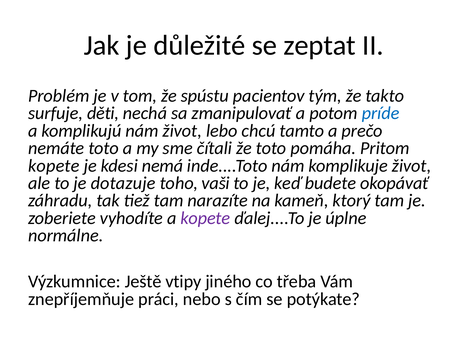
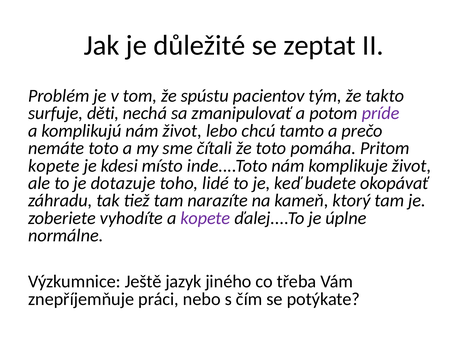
príde colour: blue -> purple (381, 113)
nemá: nemá -> místo (162, 166)
vaši: vaši -> lidé (216, 183)
vtipy: vtipy -> jazyk (183, 282)
